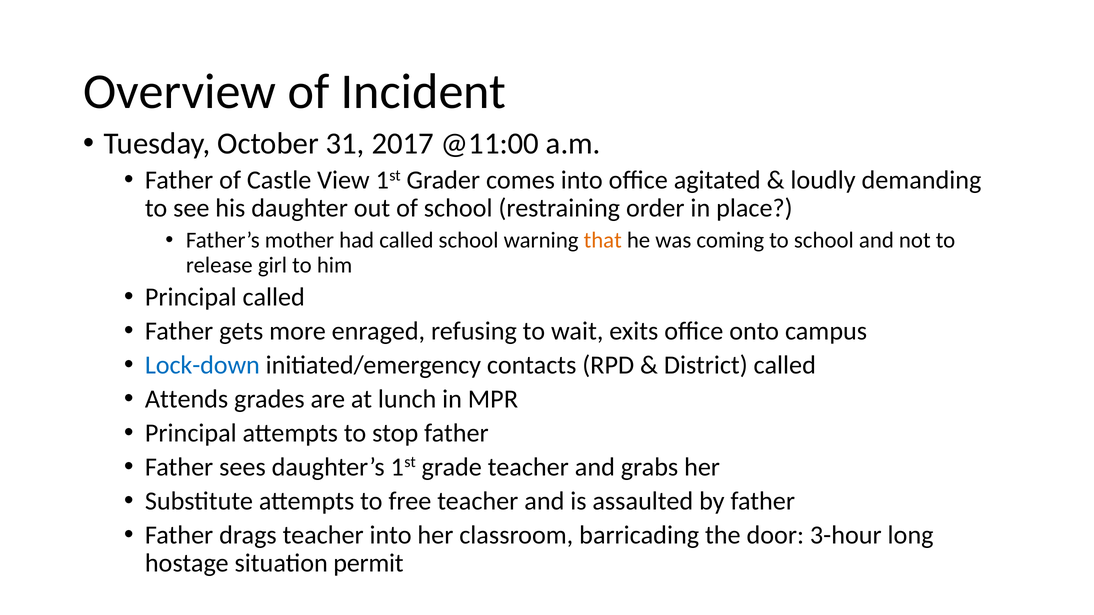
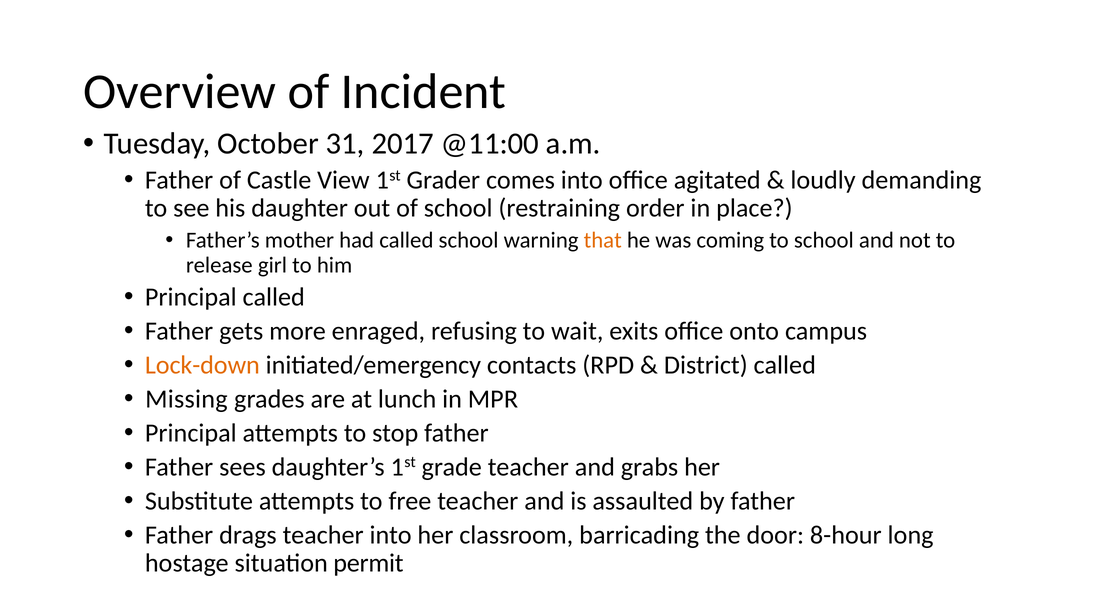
Lock-down colour: blue -> orange (202, 365)
Attends: Attends -> Missing (186, 399)
3-hour: 3-hour -> 8-hour (846, 535)
